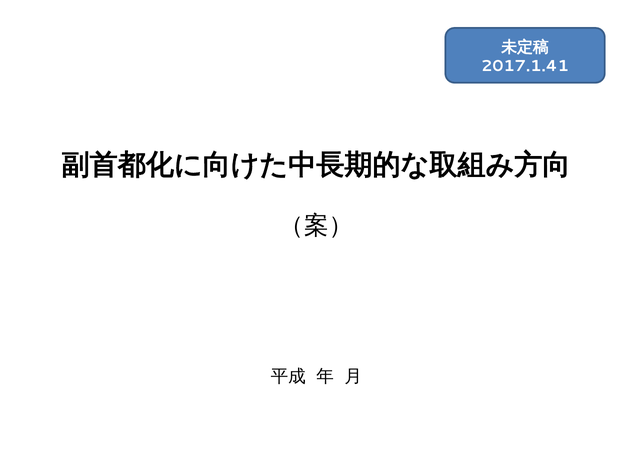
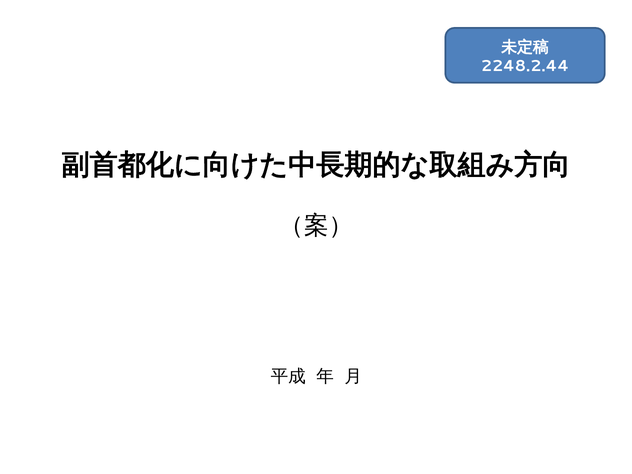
2017.1.41: 2017.1.41 -> 2248.2.44 (525, 66)
